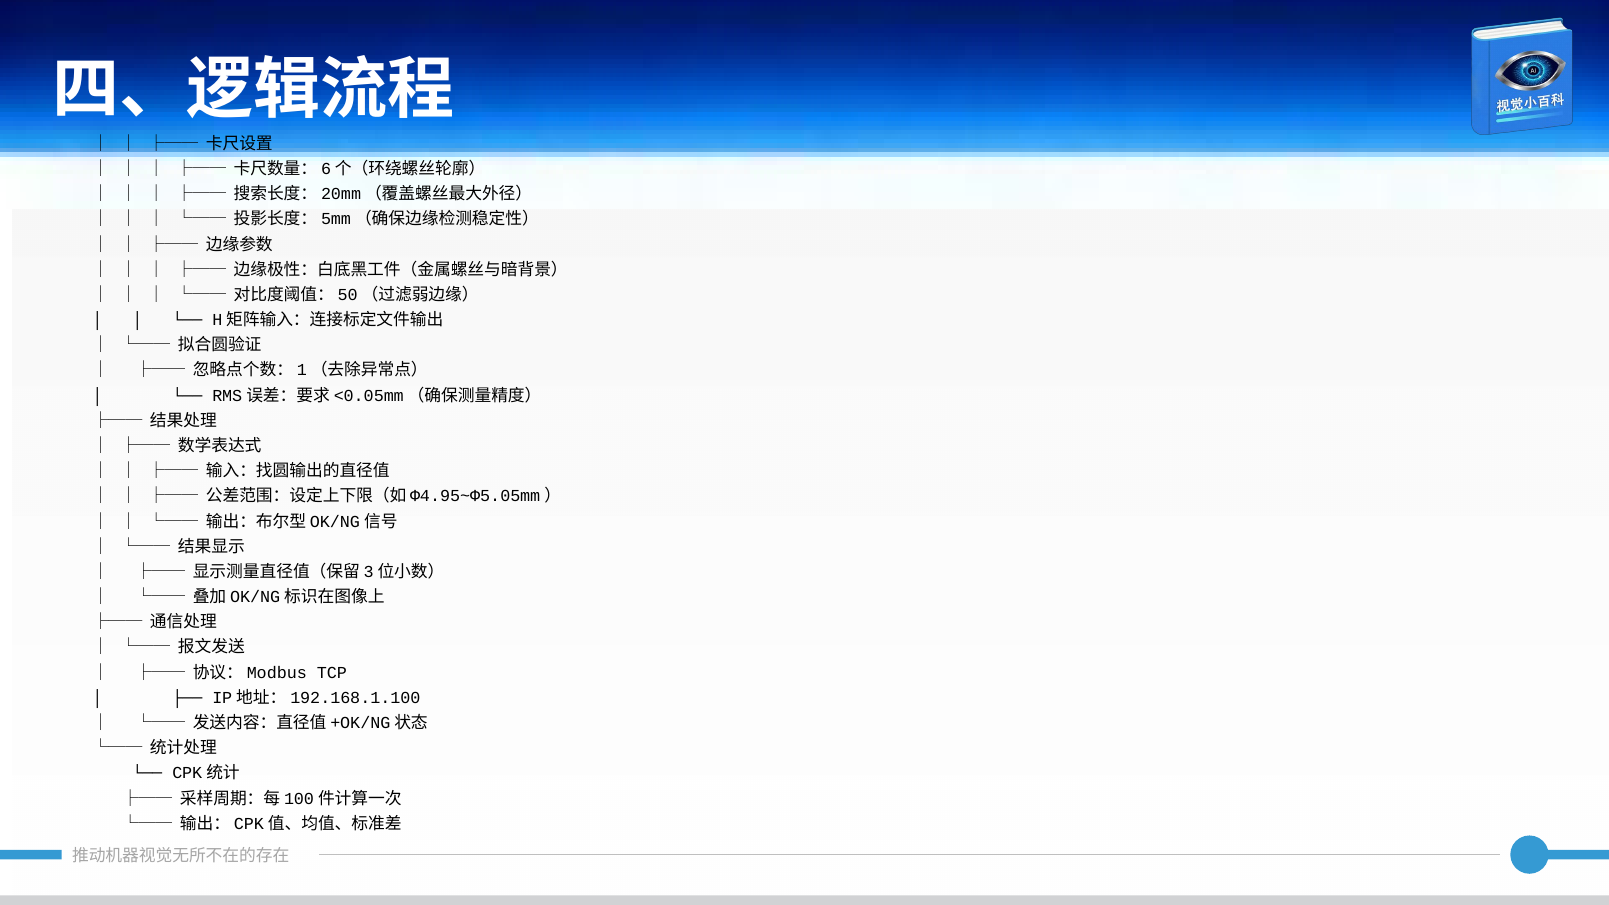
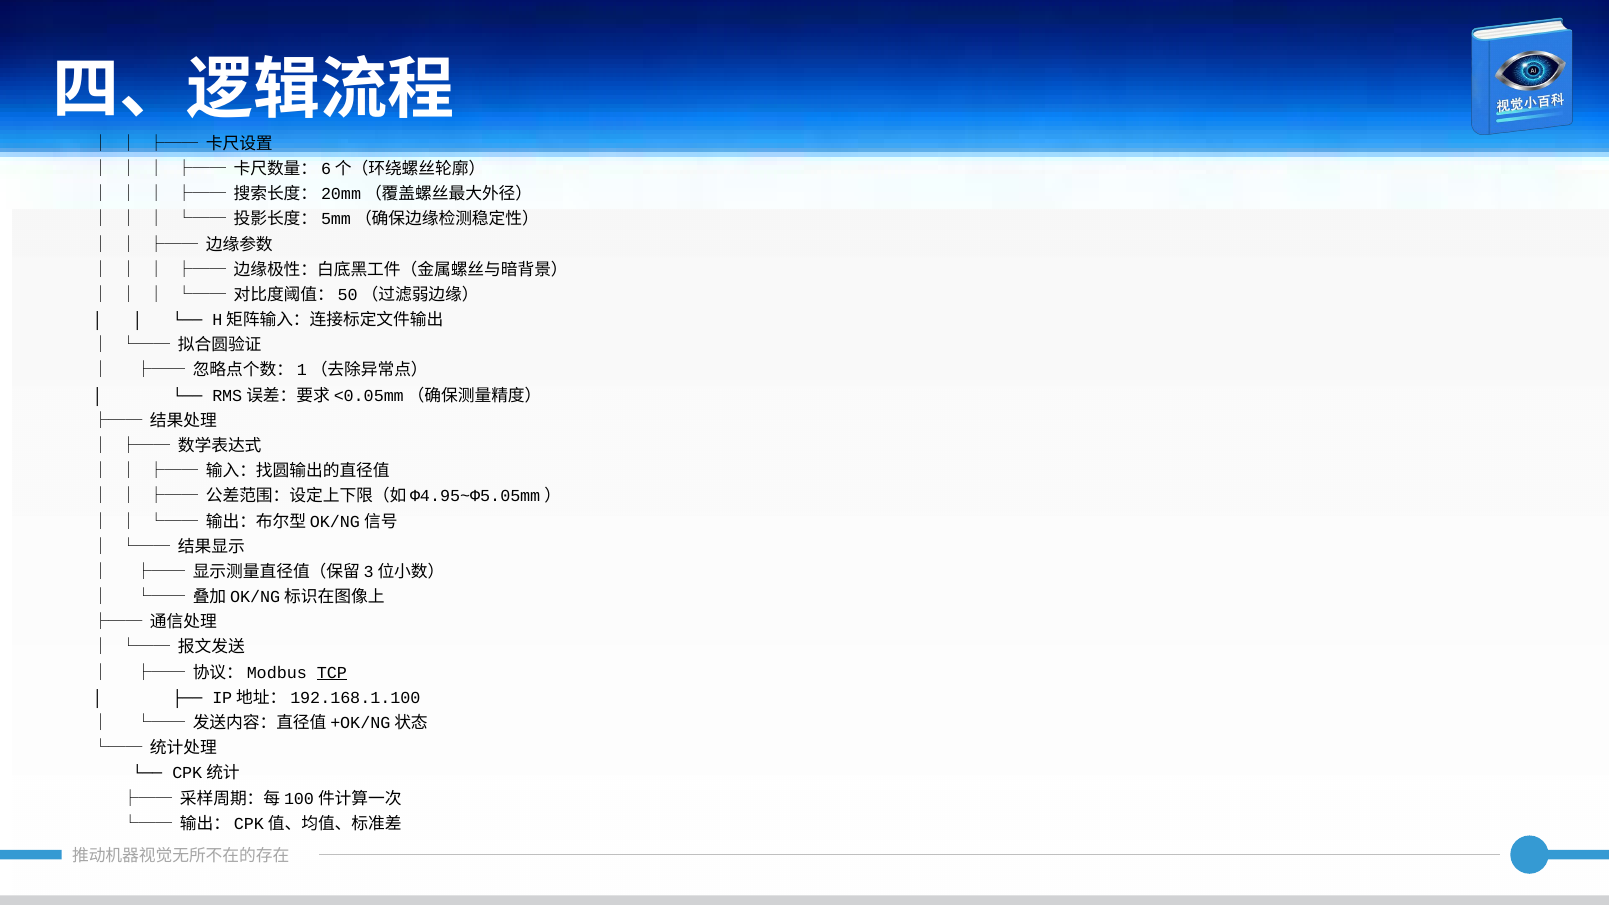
TCP underline: none -> present (332, 673)
